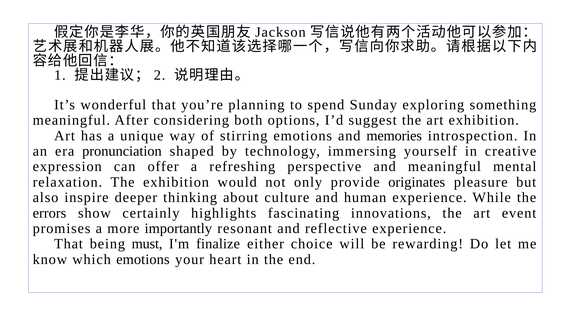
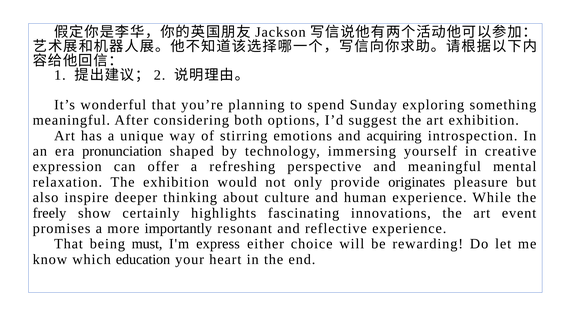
memories: memories -> acquiring (394, 136)
errors: errors -> freely (49, 213)
finalize: finalize -> express (218, 244)
which emotions: emotions -> education (143, 259)
